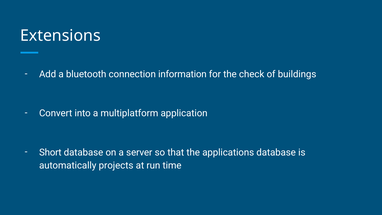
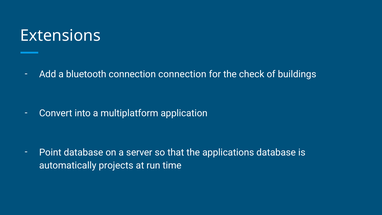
connection information: information -> connection (182, 74)
Short: Short -> Point (50, 152)
